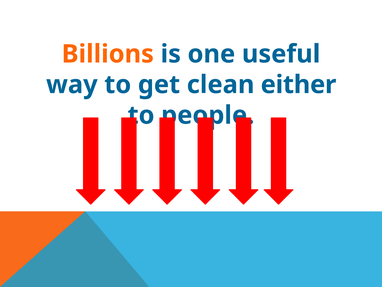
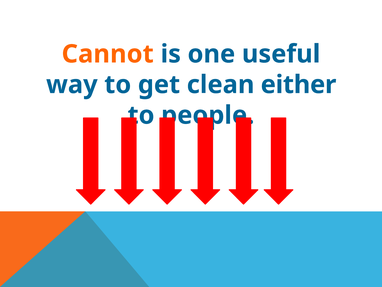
Billions: Billions -> Cannot (108, 54)
